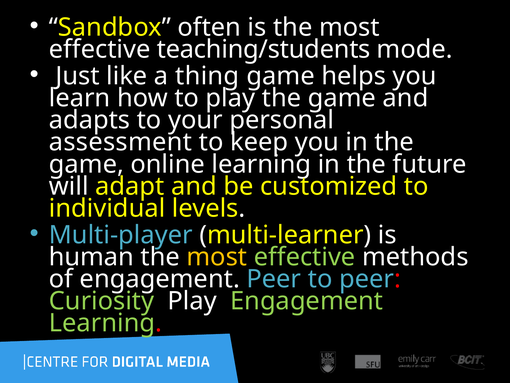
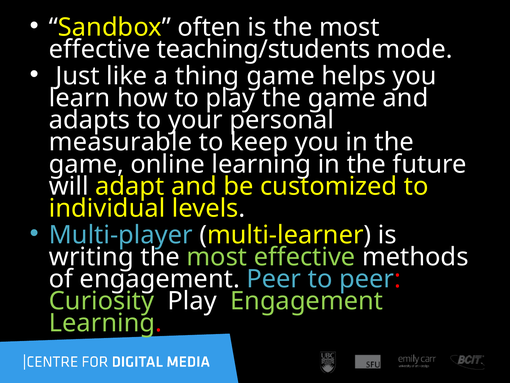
assessment: assessment -> measurable (121, 142)
human: human -> writing (91, 257)
most colour: yellow -> light green (217, 257)
